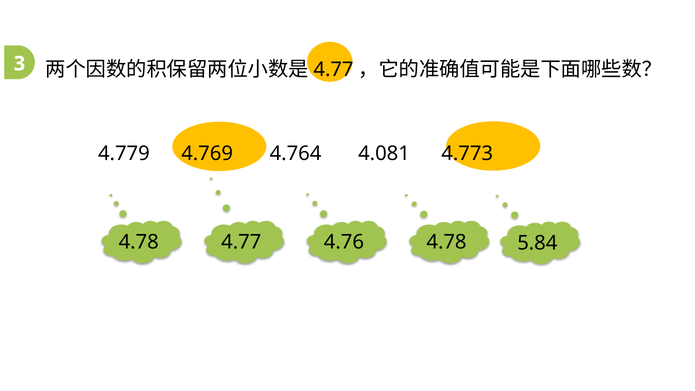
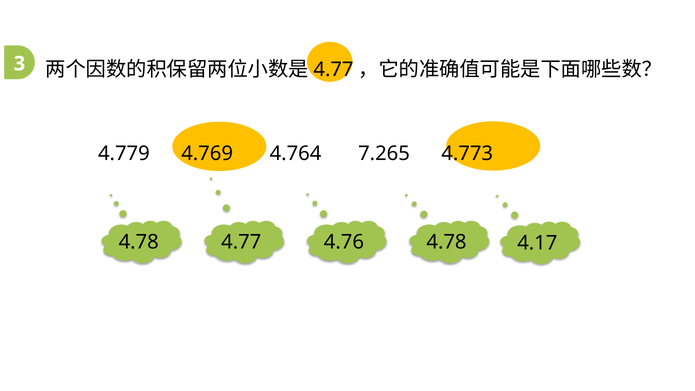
4.081: 4.081 -> 7.265 (384, 154)
5.84: 5.84 -> 4.17 (537, 243)
